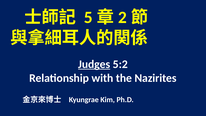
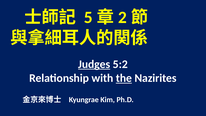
the underline: none -> present (124, 78)
